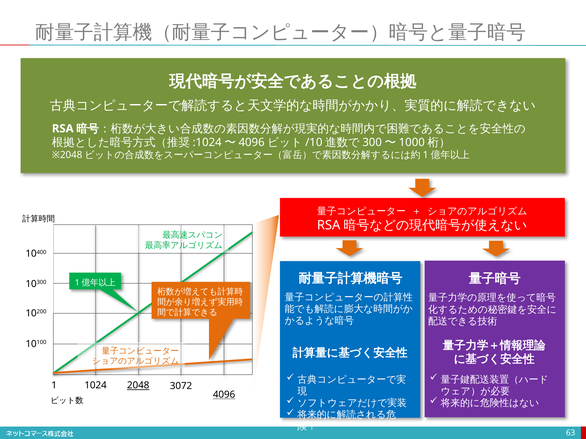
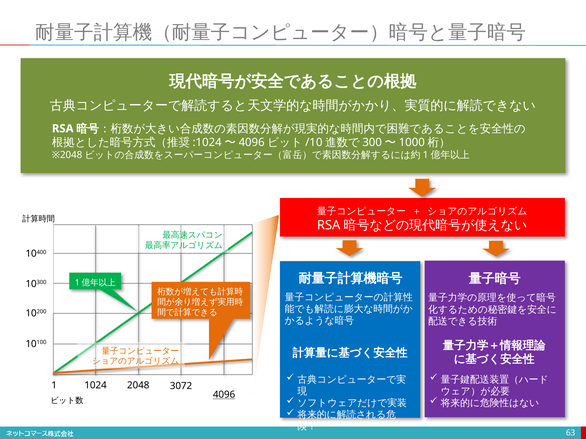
2048 underline: present -> none (138, 386)
